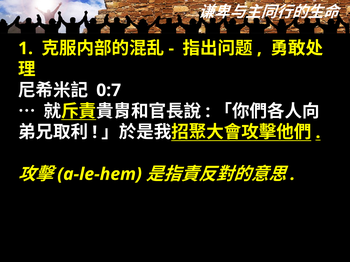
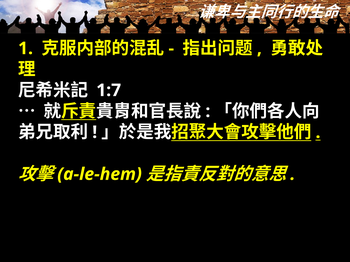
0:7: 0:7 -> 1:7 (109, 90)
